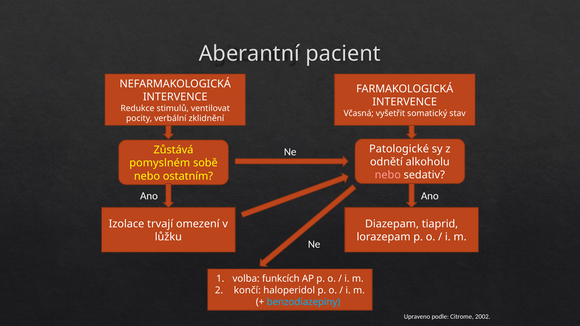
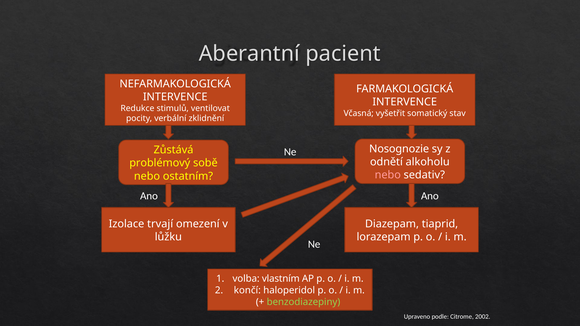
Patologické: Patologické -> Nosognozie (399, 149)
pomyslném: pomyslném -> problémový (160, 163)
funkcích: funkcích -> vlastním (281, 279)
benzodiazepiny colour: light blue -> light green (303, 302)
